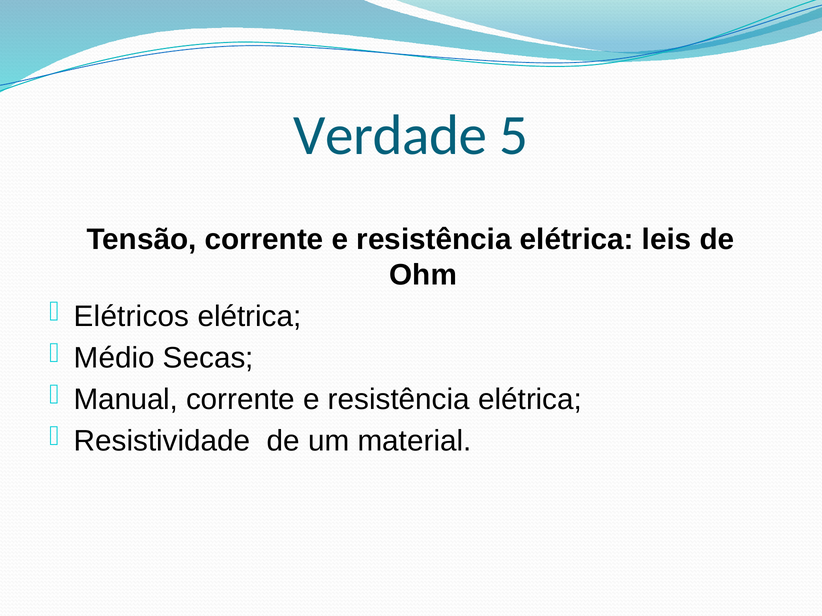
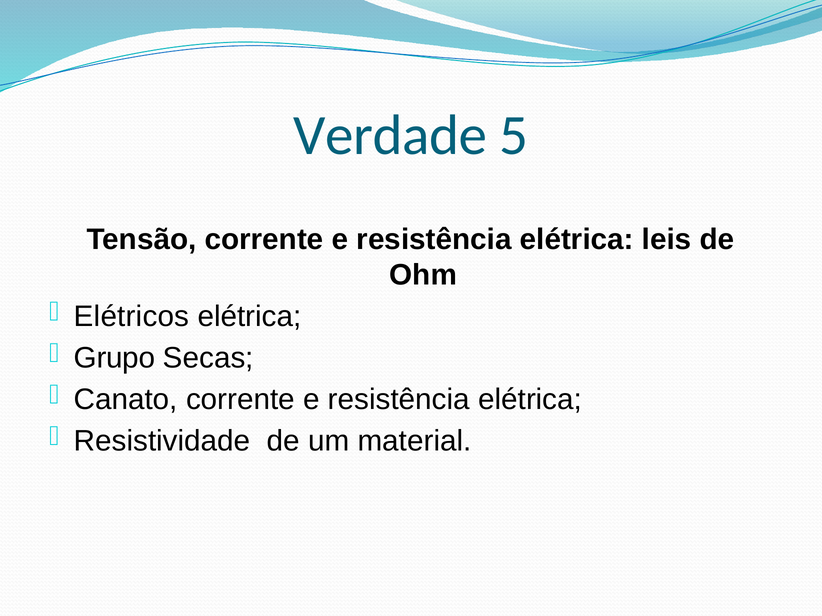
Médio: Médio -> Grupo (114, 358)
Manual: Manual -> Canato (126, 400)
